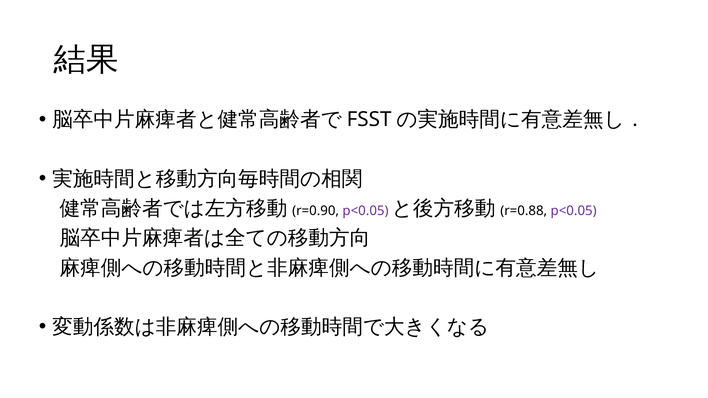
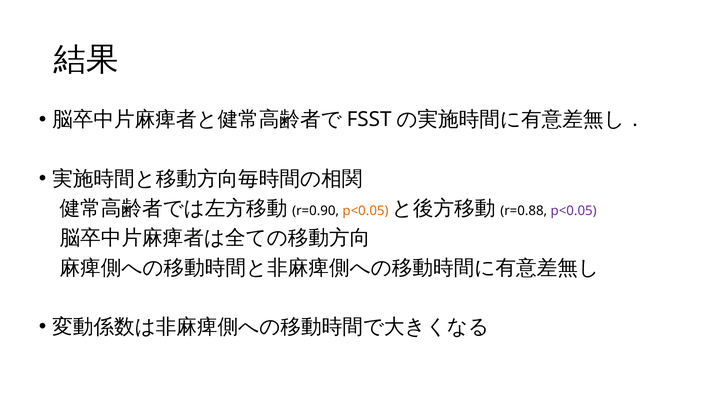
p<0.05 colour: purple -> orange (366, 211)
